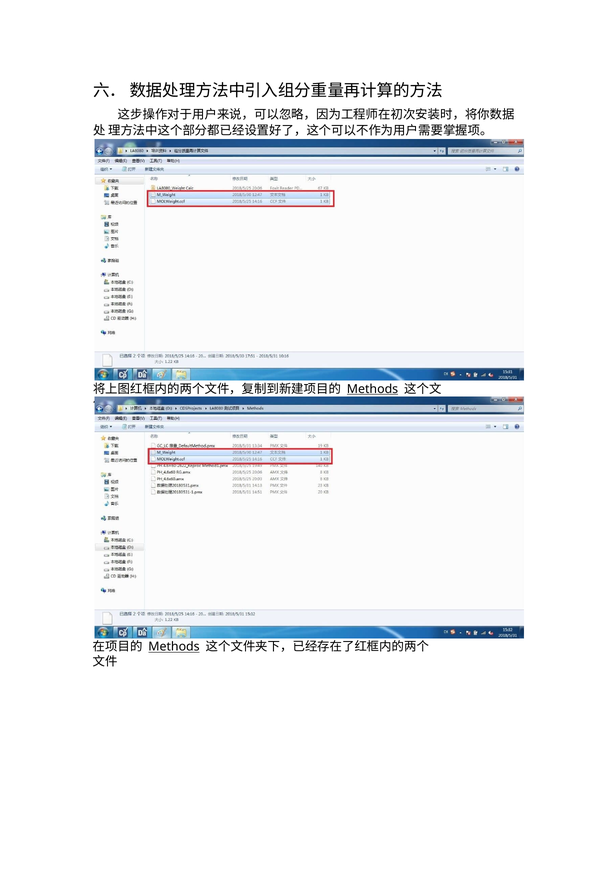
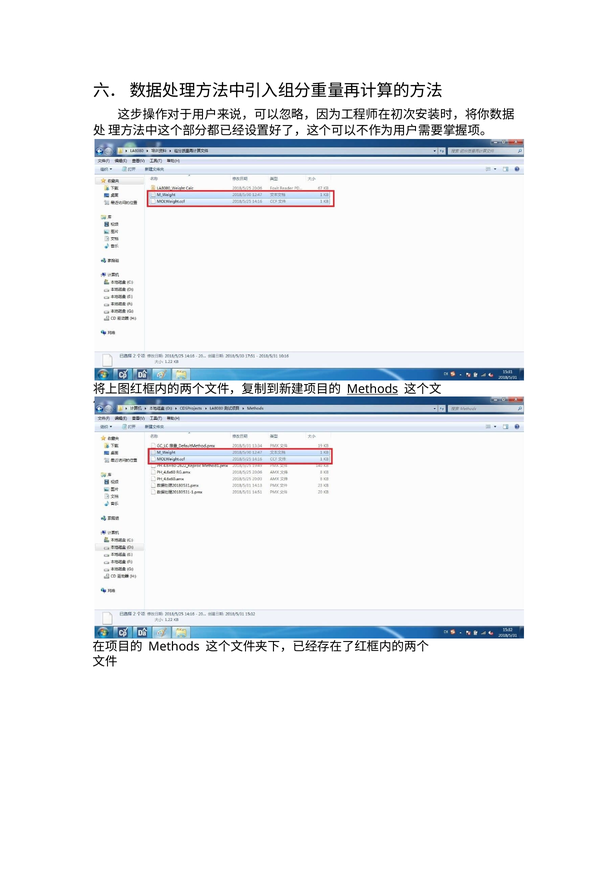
Methods underline: present -> none (174, 647)
